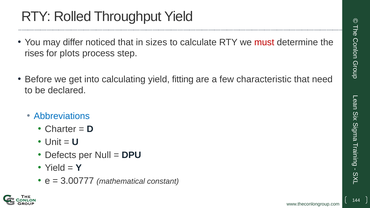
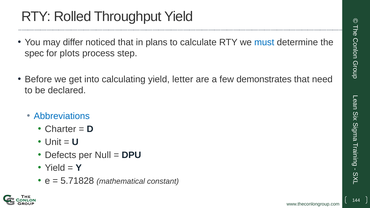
sizes: sizes -> plans (157, 42)
must colour: red -> blue (264, 42)
rises: rises -> spec (34, 53)
fitting: fitting -> letter (183, 79)
characteristic: characteristic -> demonstrates (264, 79)
3.00777: 3.00777 -> 5.71828 (77, 181)
